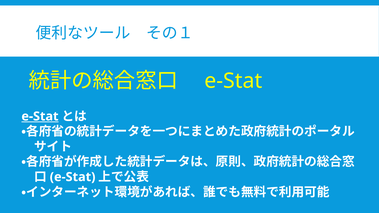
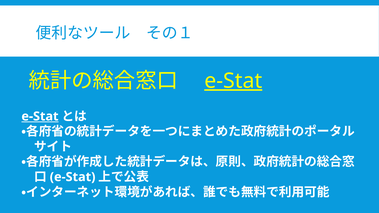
e-Stat underline: none -> present (233, 81)
